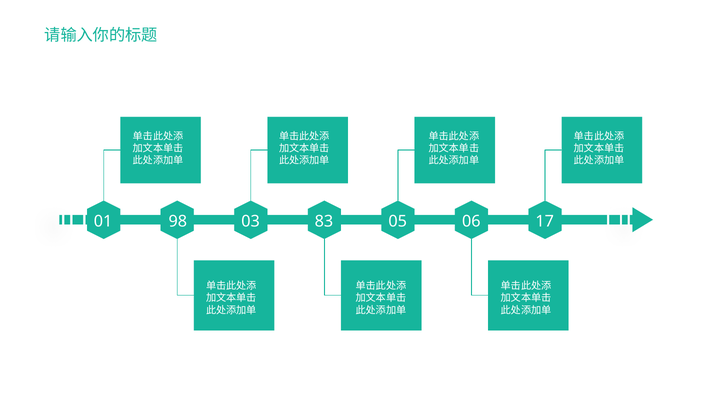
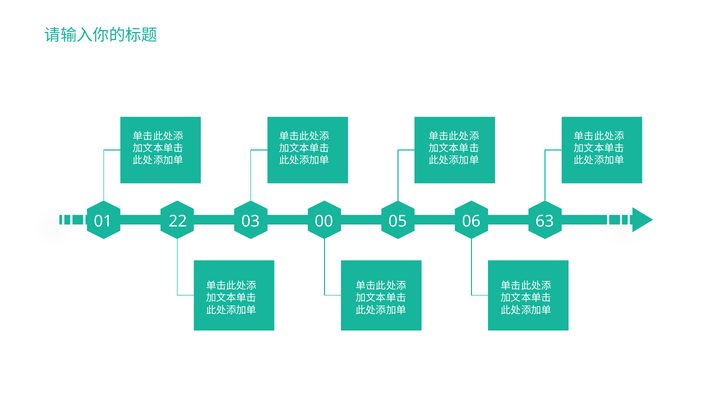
98: 98 -> 22 (178, 221)
83: 83 -> 00 (324, 221)
17: 17 -> 63 (545, 221)
